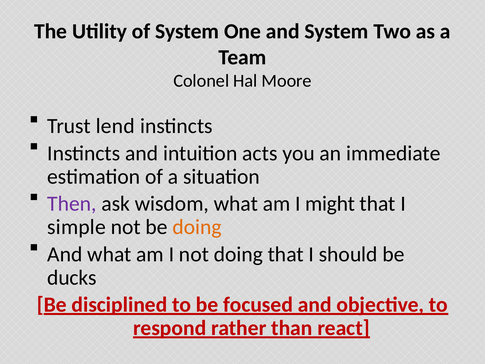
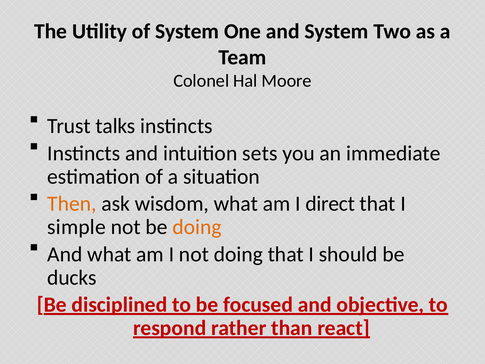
lend: lend -> talks (116, 126)
acts: acts -> sets (260, 153)
Then colour: purple -> orange (72, 204)
might: might -> direct (330, 204)
